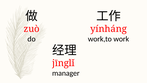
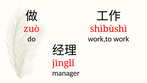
yínháng: yínháng -> shìbùshì (109, 29)
